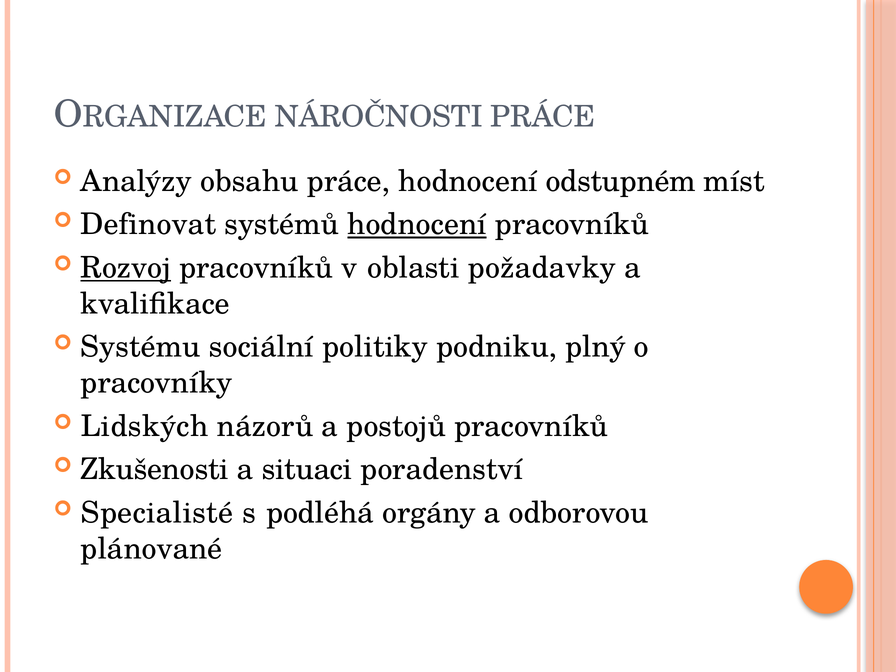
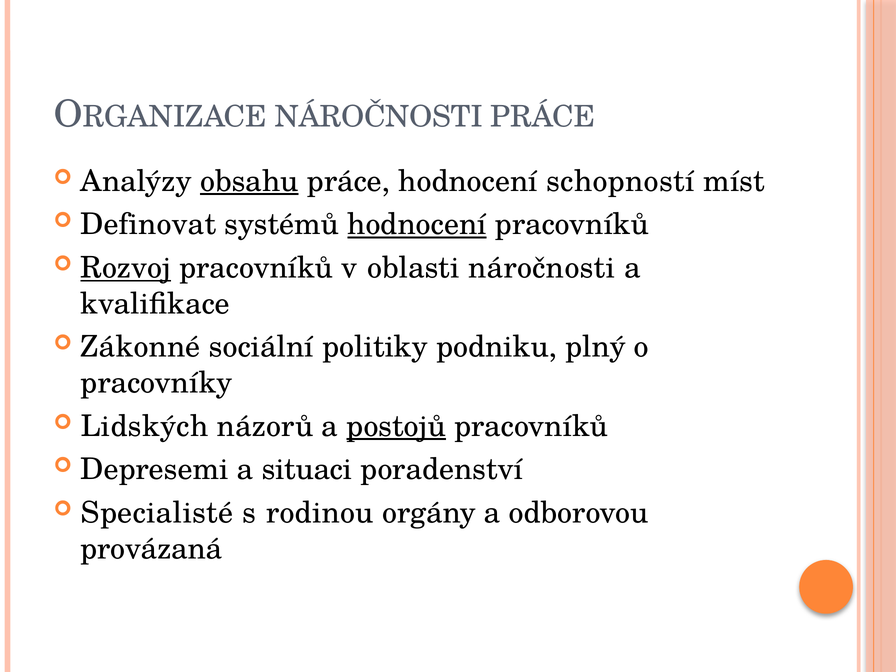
obsahu underline: none -> present (249, 181)
odstupném: odstupném -> schopností (620, 181)
oblasti požadavky: požadavky -> náročnosti (542, 268)
Systému: Systému -> Zákonné (140, 347)
postojů underline: none -> present (396, 426)
Zkušenosti: Zkušenosti -> Depresemi (154, 470)
podléhá: podléhá -> rodinou (320, 513)
plánované: plánované -> provázaná (152, 549)
